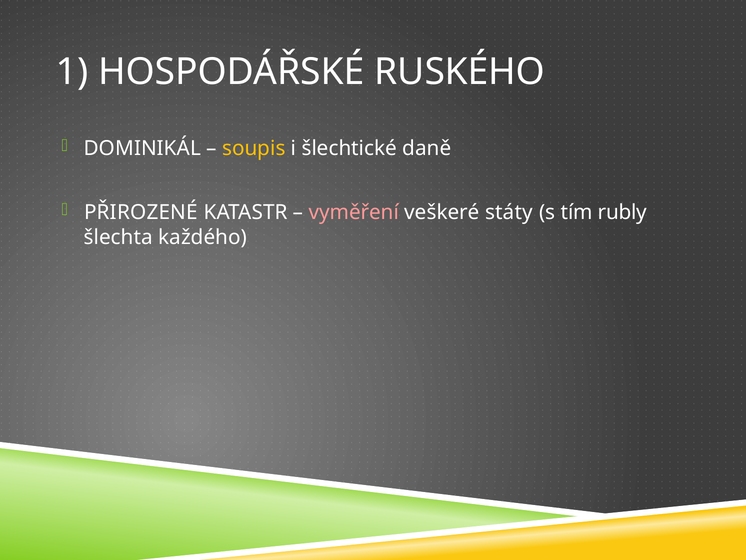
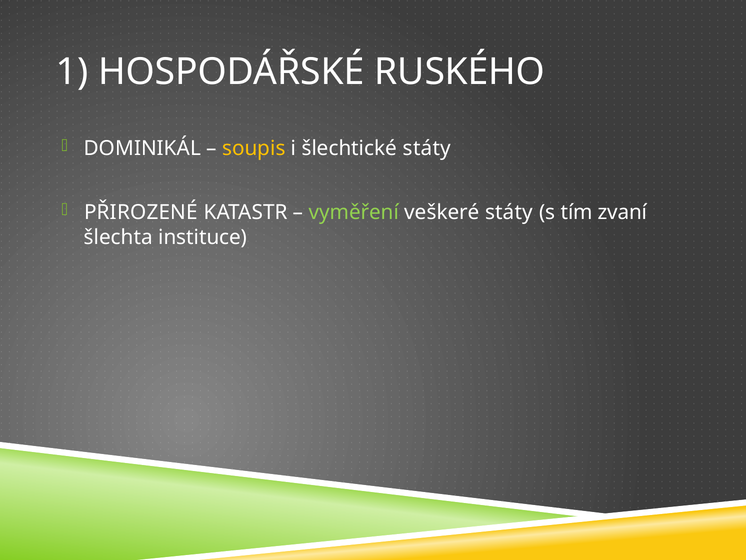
šlechtické daně: daně -> státy (427, 148)
vyměření colour: pink -> light green (354, 212)
rubly: rubly -> zvaní (622, 212)
každého: každého -> instituce (203, 237)
